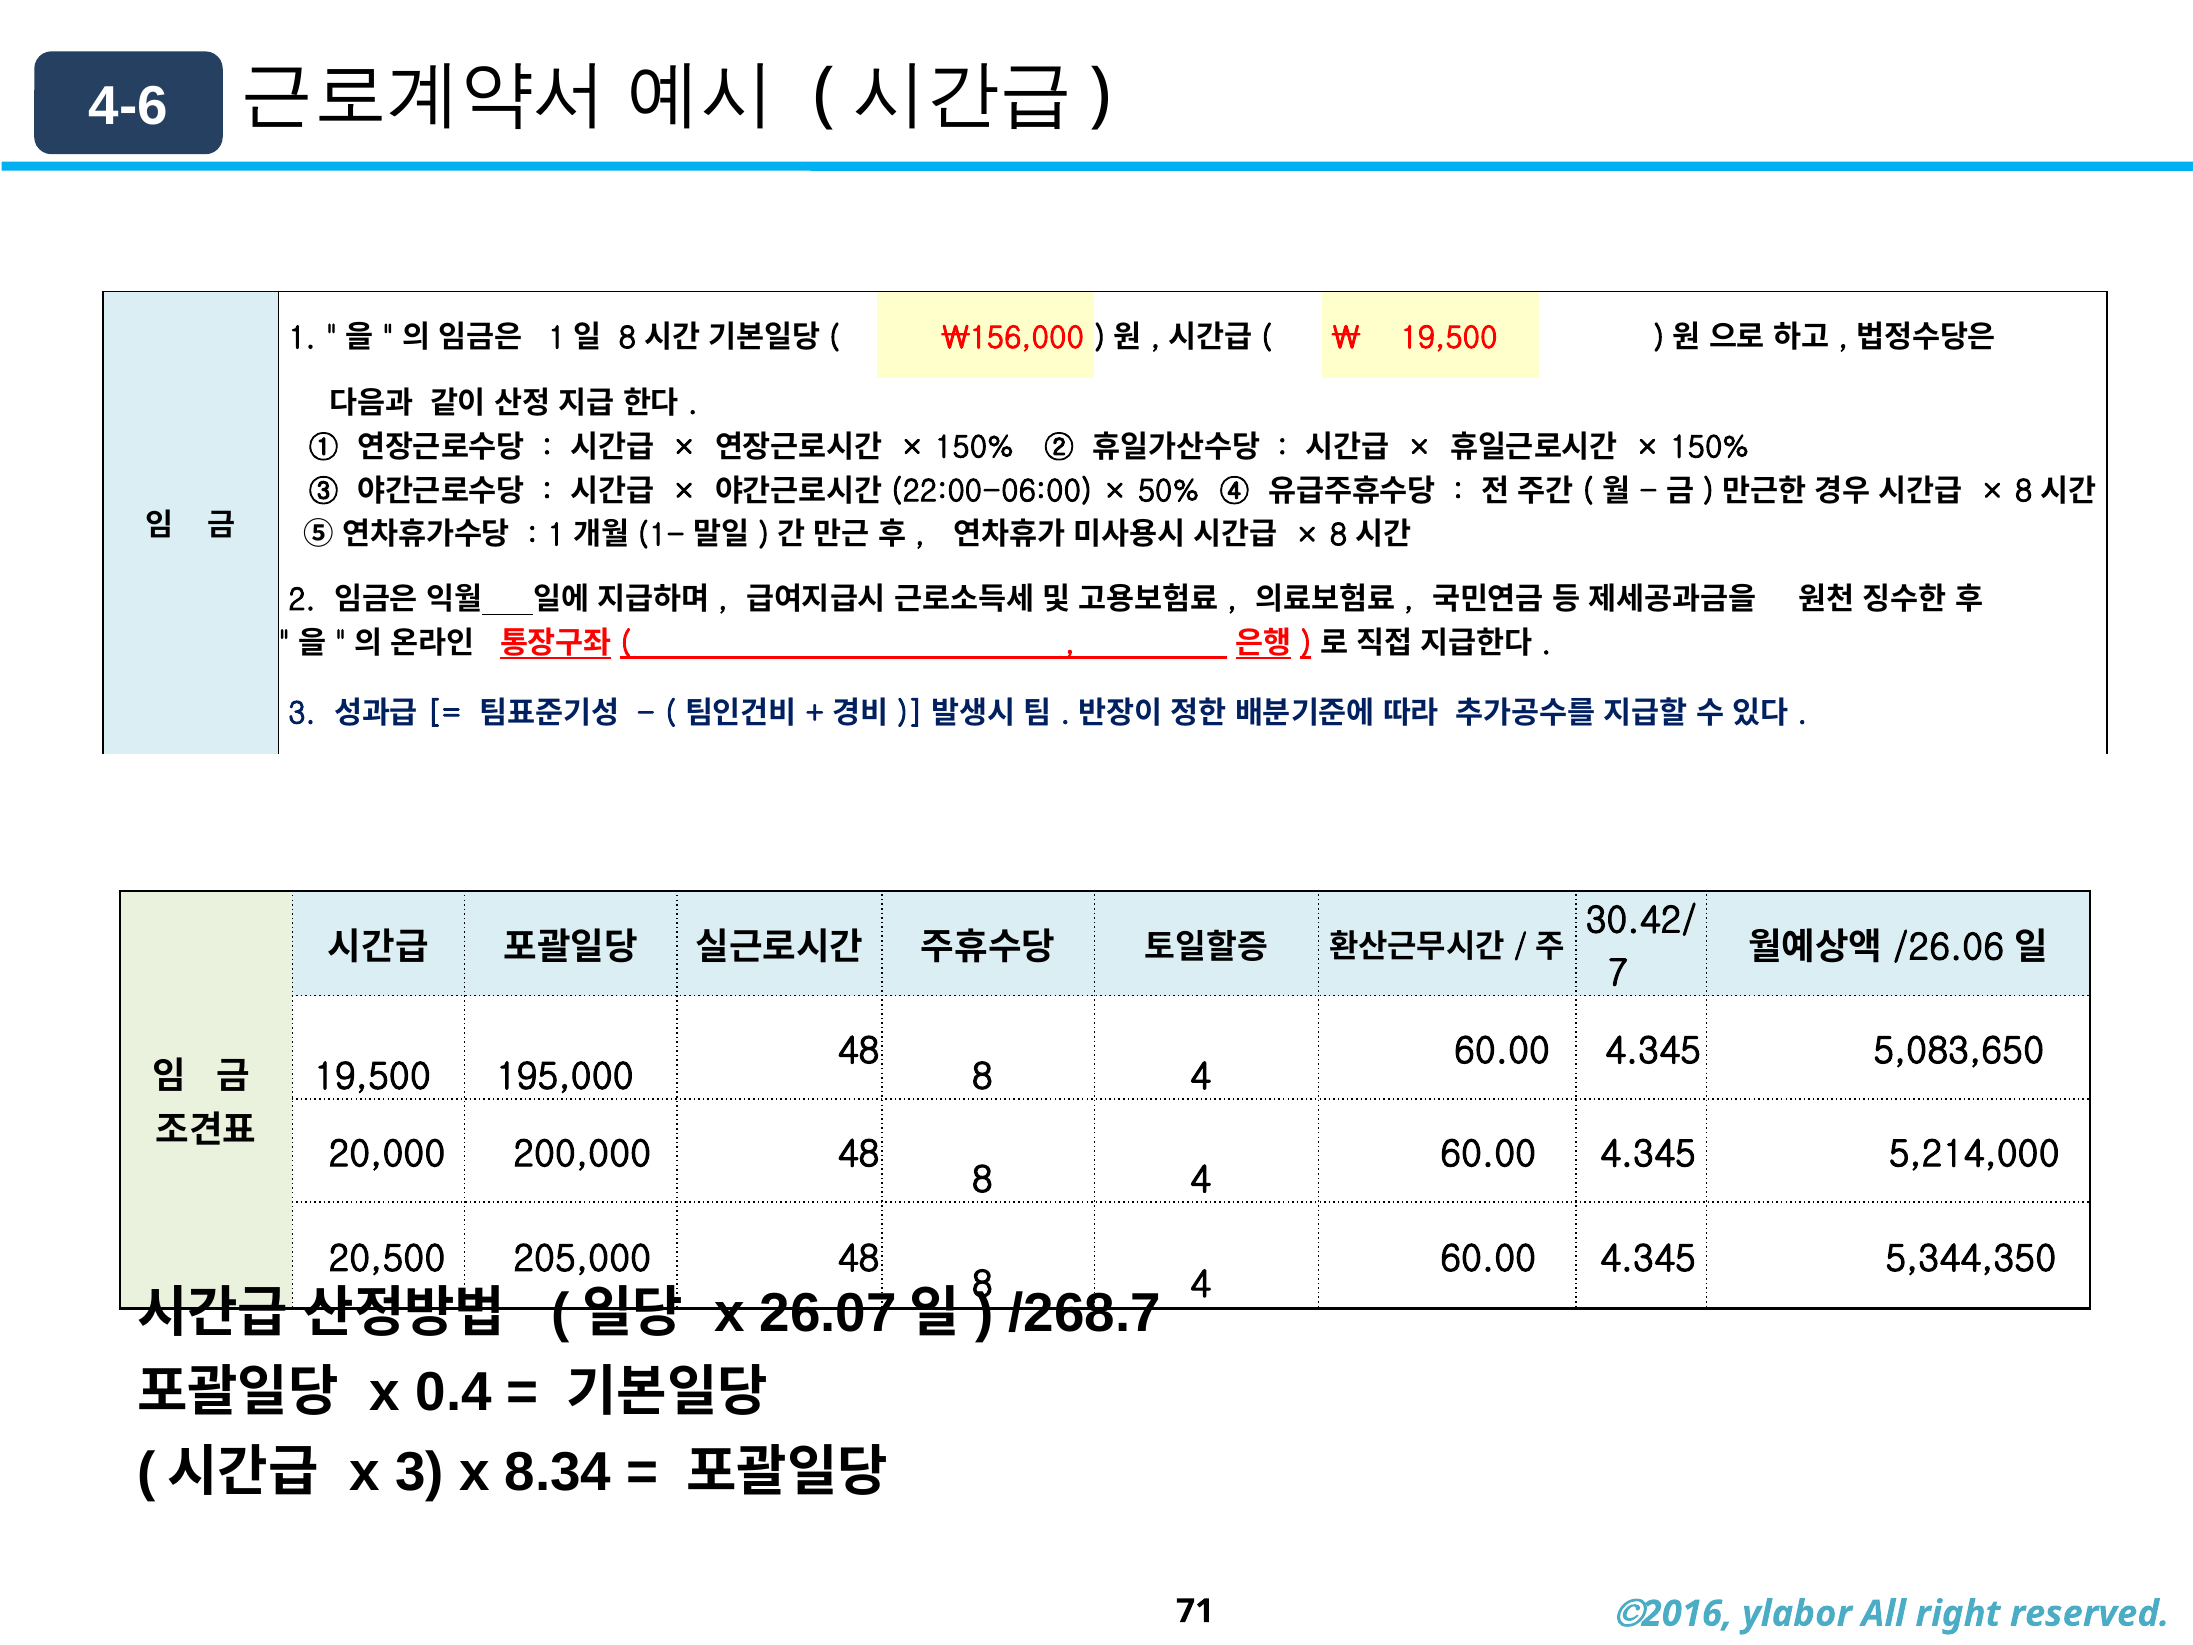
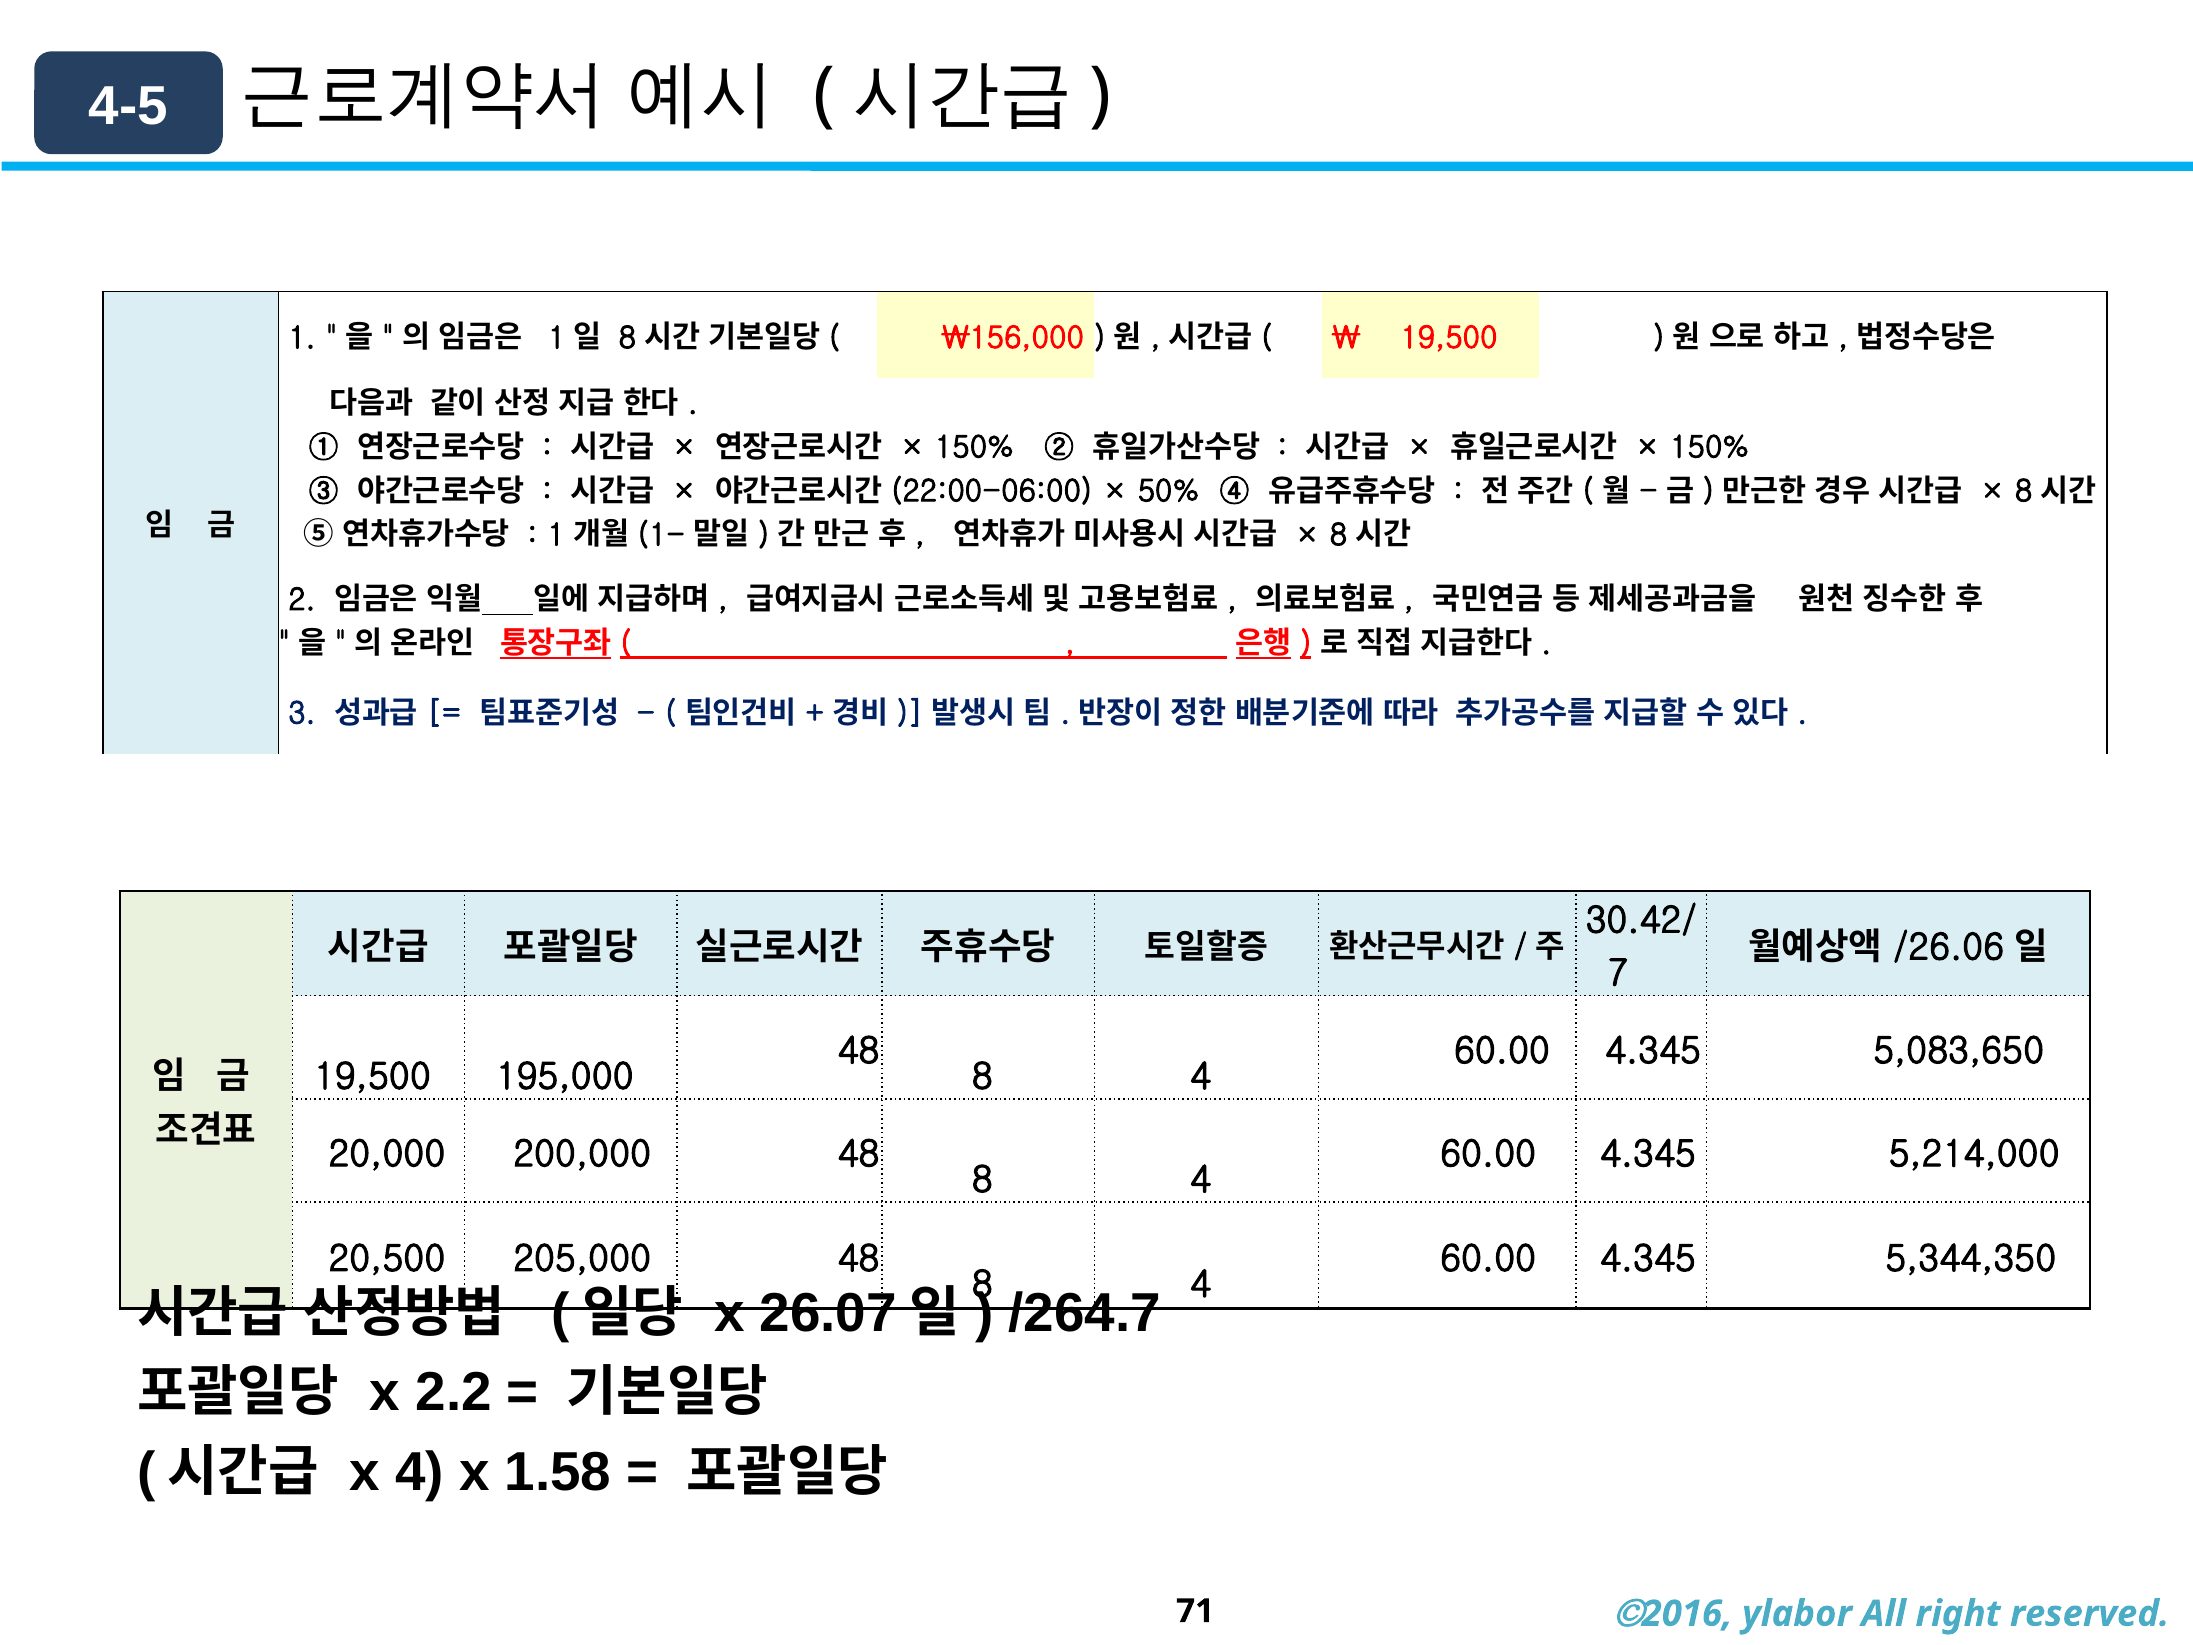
4-6: 4-6 -> 4-5 (128, 107)
/268.7: /268.7 -> /264.7 (1085, 1313)
0.4: 0.4 -> 2.2 (454, 1393)
x 3: 3 -> 4 (420, 1472)
8.34: 8.34 -> 1.58 (558, 1472)
